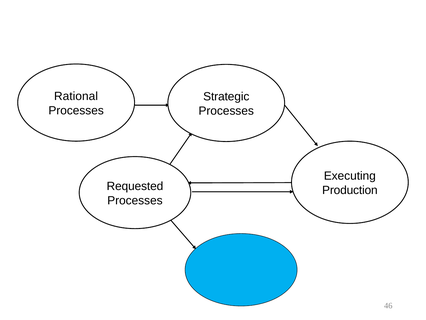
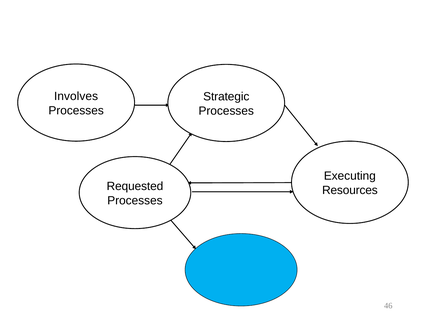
Rational: Rational -> Involves (76, 96)
Production: Production -> Resources (350, 190)
